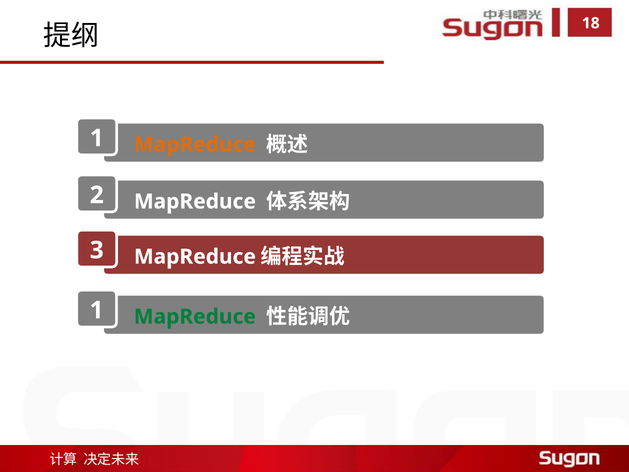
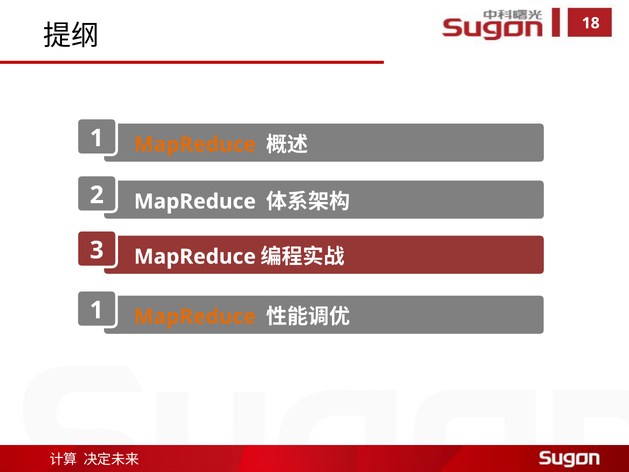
MapReduce colour: green -> orange (195, 317)
